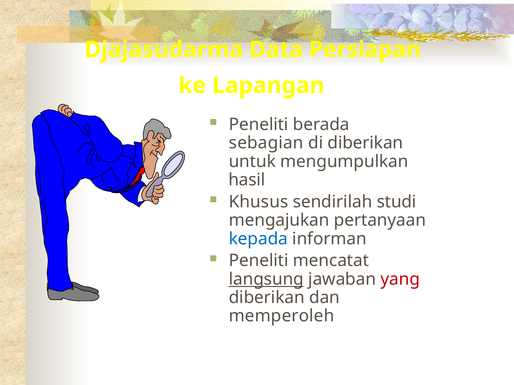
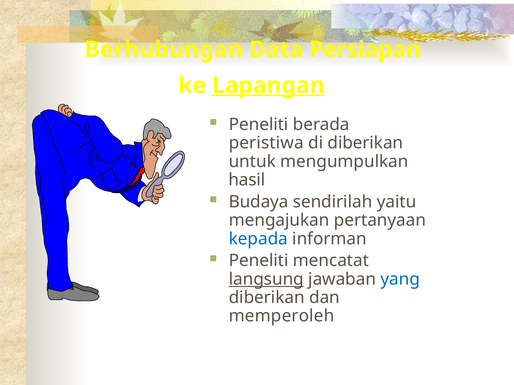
Djajasudarma: Djajasudarma -> Berhubungan (164, 50)
Lapangan underline: none -> present (268, 86)
sebagian: sebagian -> peristiwa (266, 143)
Khusus: Khusus -> Budaya (259, 202)
studi: studi -> yaitu (397, 202)
yang colour: red -> blue (400, 279)
